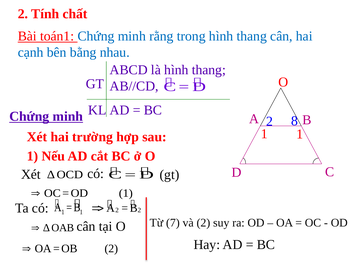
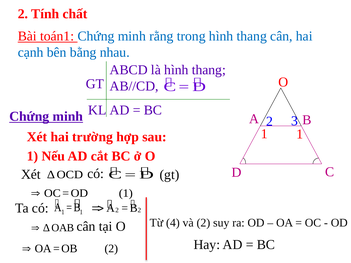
8: 8 -> 3 (294, 121)
7: 7 -> 4 (173, 223)
